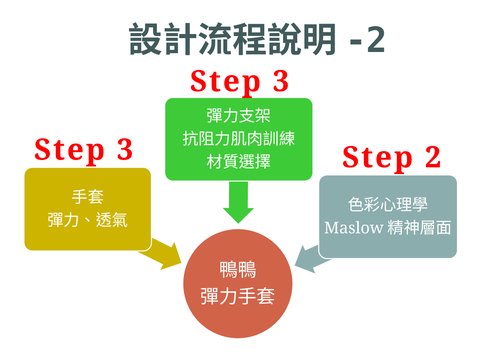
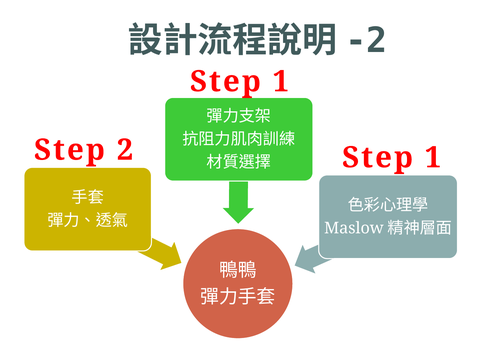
3: 3 -> 1 (281, 82)
3: 3 -> 2 (125, 150)
2: 2 -> 1 (433, 158)
